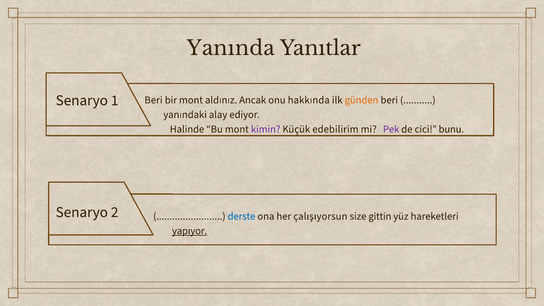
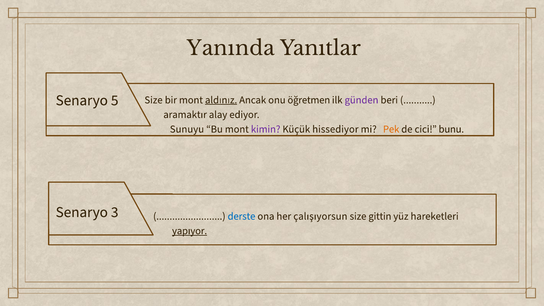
1: 1 -> 5 (115, 100)
Beri: Beri -> Size (154, 100)
aldınız underline: none -> present (221, 100)
hakkında: hakkında -> öğretmen (309, 100)
günden colour: orange -> purple (361, 100)
yanındaki: yanındaki -> aramaktır (185, 114)
Halinde: Halinde -> Sunuyu (187, 129)
edebilirim: edebilirim -> hissediyor (335, 129)
Pek colour: purple -> orange (391, 129)
2: 2 -> 3 (115, 212)
